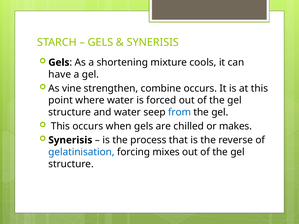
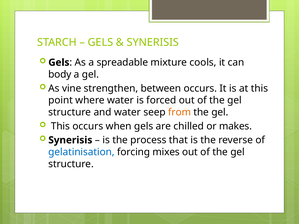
shortening: shortening -> spreadable (122, 63)
have: have -> body (60, 74)
combine: combine -> between (161, 88)
from colour: blue -> orange (180, 112)
